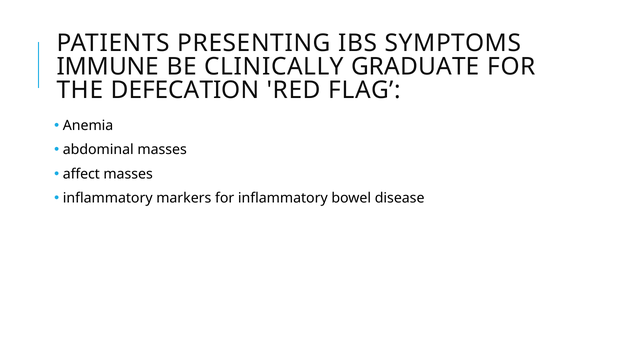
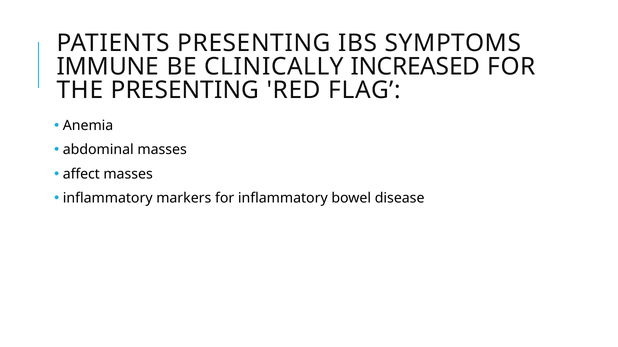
GRADUATE: GRADUATE -> INCREASED (415, 67)
THE DEFECATION: DEFECATION -> PRESENTING (185, 90)
